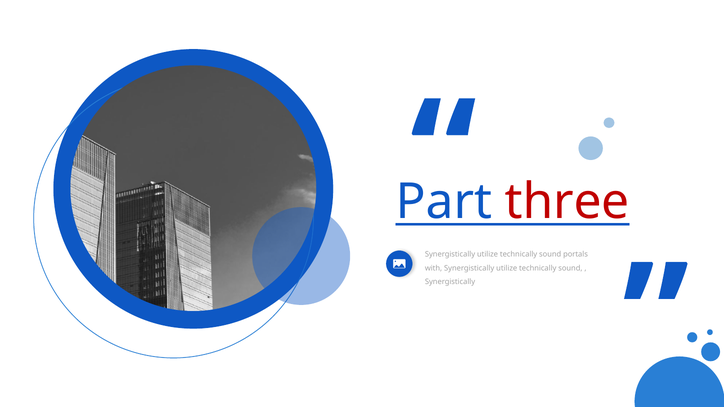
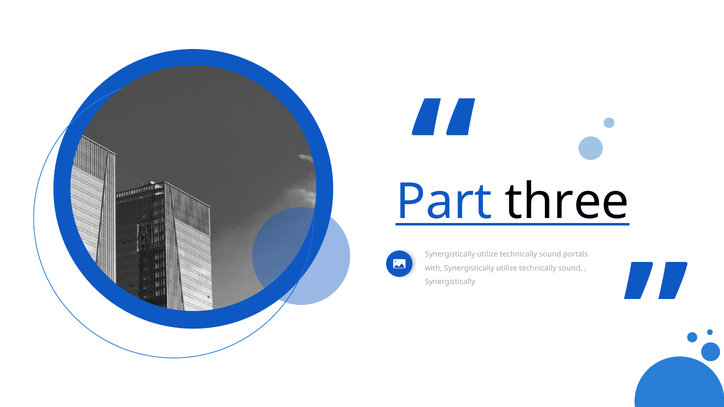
three colour: red -> black (567, 202)
